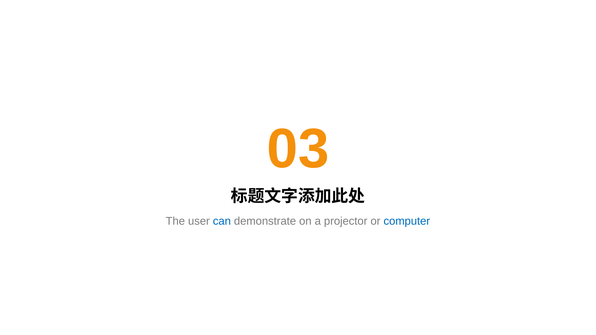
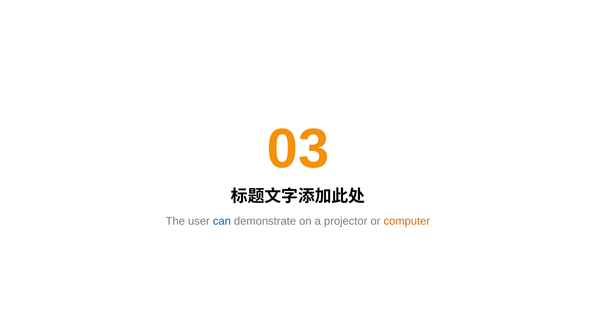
computer colour: blue -> orange (407, 221)
